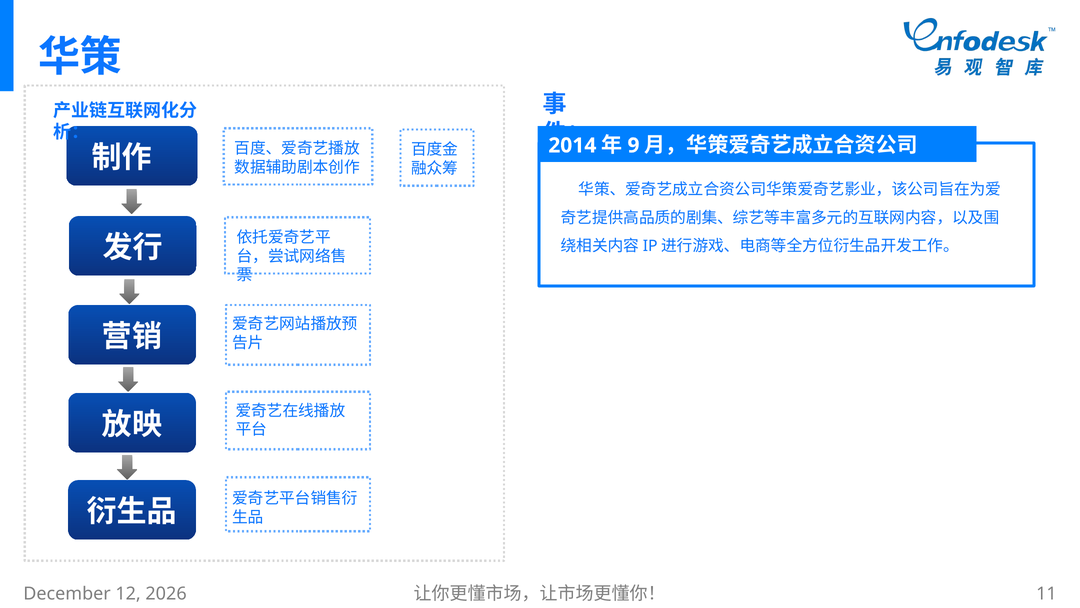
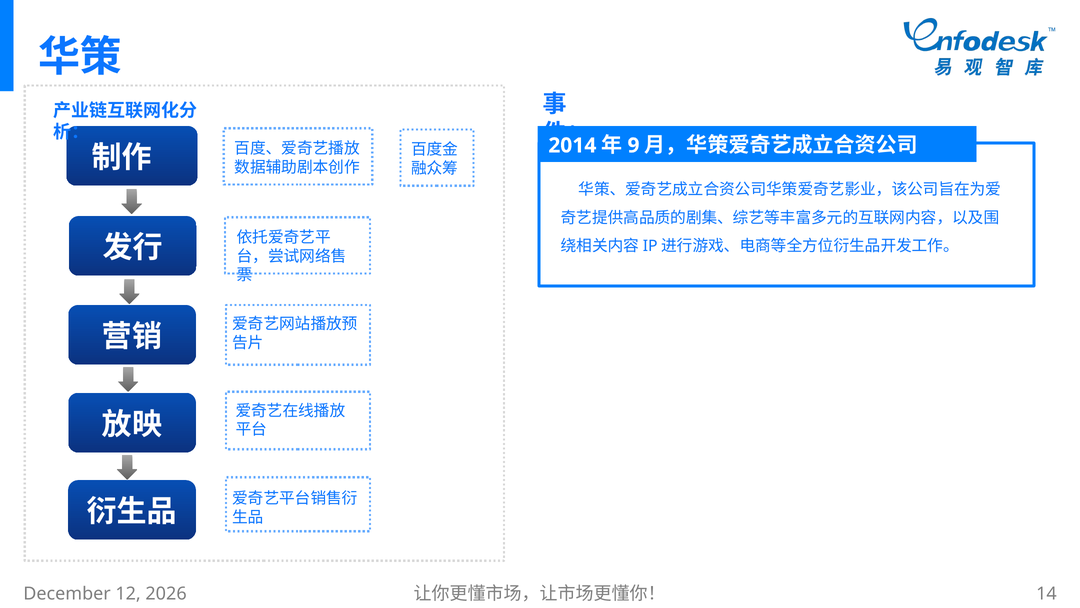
11: 11 -> 14 (1046, 593)
